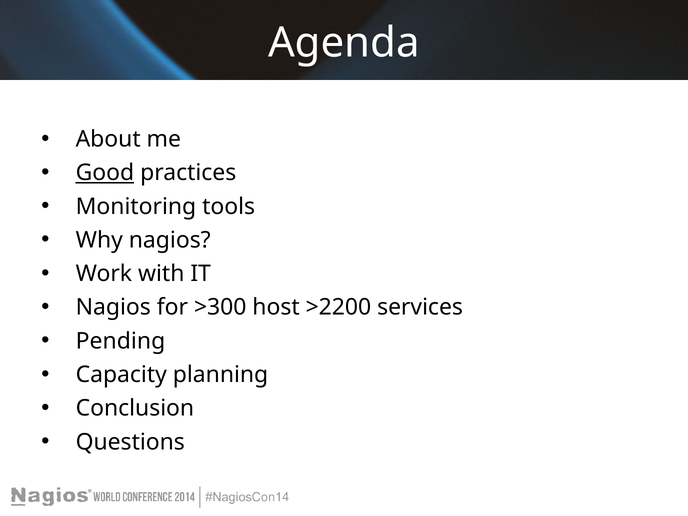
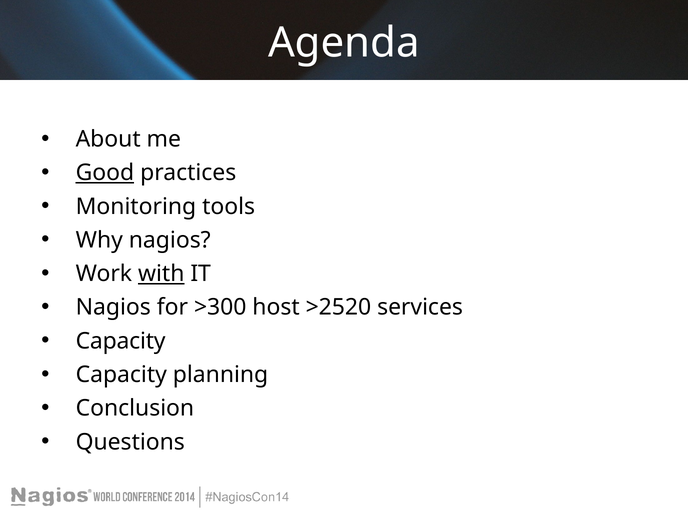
with underline: none -> present (161, 274)
>2200: >2200 -> >2520 (338, 307)
Pending: Pending -> Capacity (121, 341)
